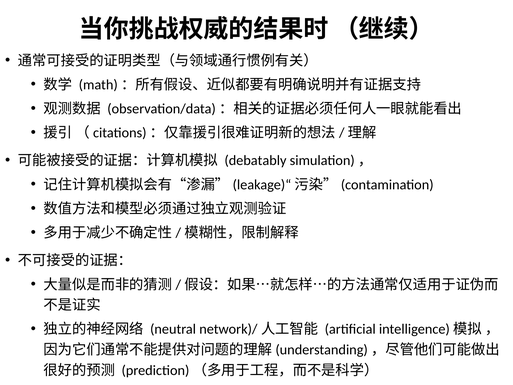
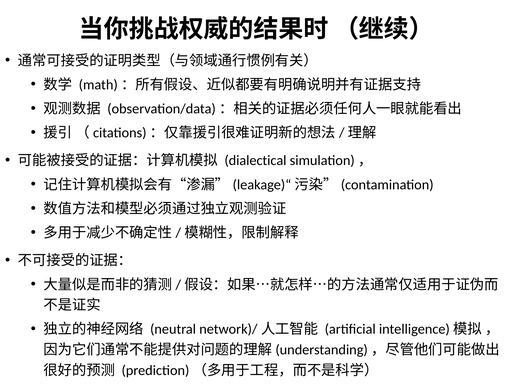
debatably: debatably -> dialectical (255, 161)
